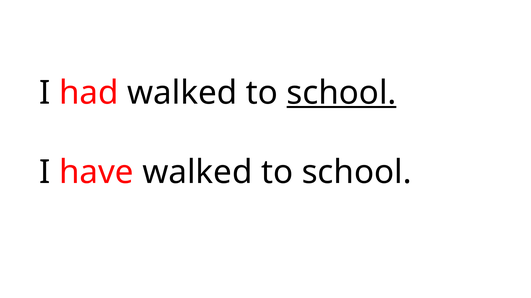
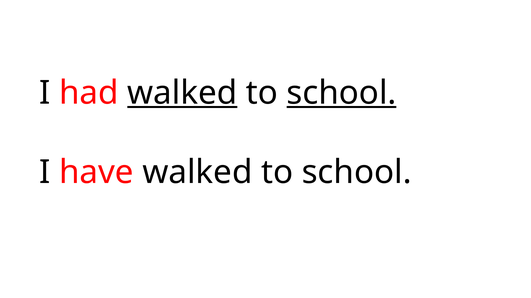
walked underline: none -> present (182, 93)
